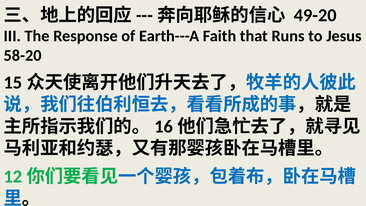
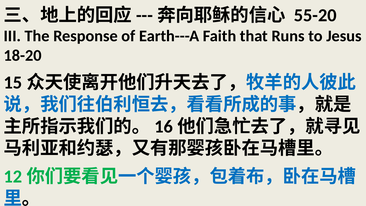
49-20: 49-20 -> 55-20 (315, 15)
58-20: 58-20 -> 18-20 (23, 55)
